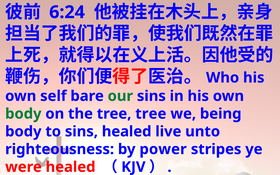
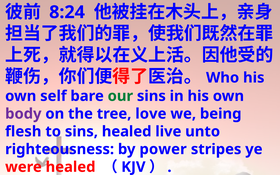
6:24: 6:24 -> 8:24 (67, 12)
body colour: green -> purple (23, 114)
tree tree: tree -> love (151, 114)
body: body -> flesh (23, 132)
